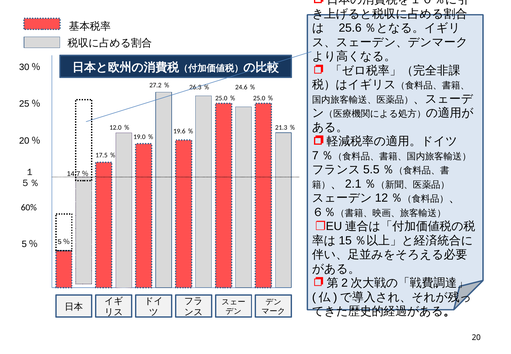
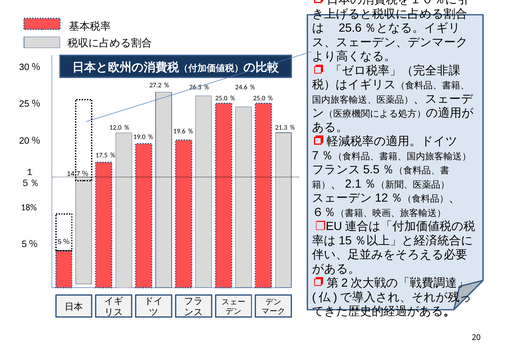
60%: 60% -> 18% (29, 207)
